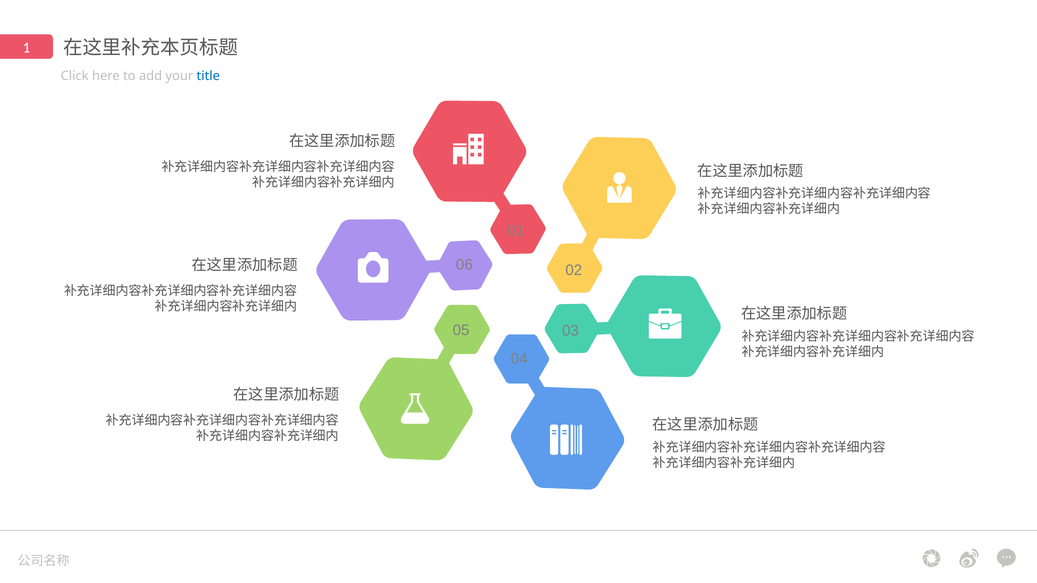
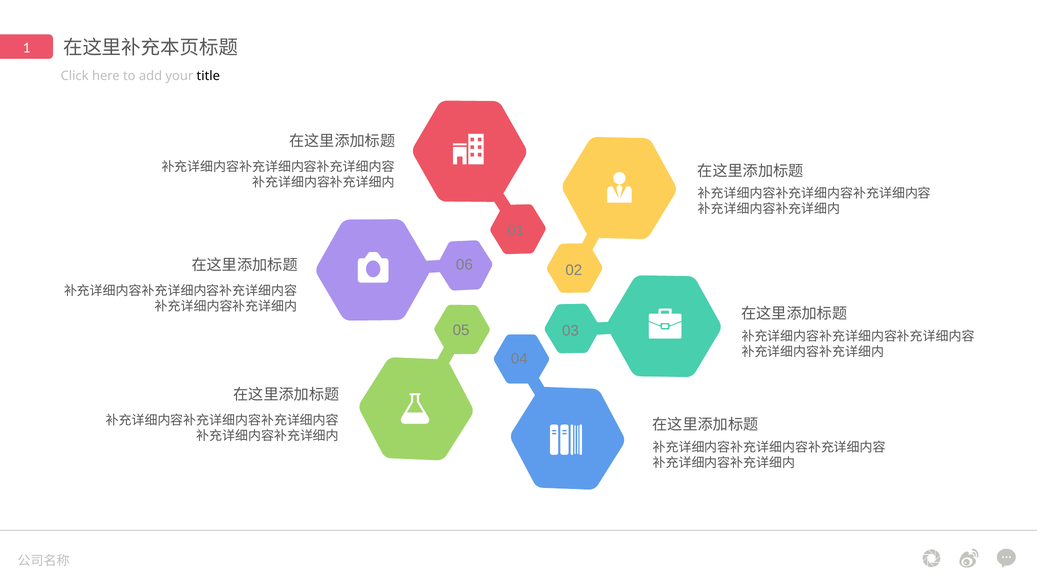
title colour: blue -> black (208, 76)
